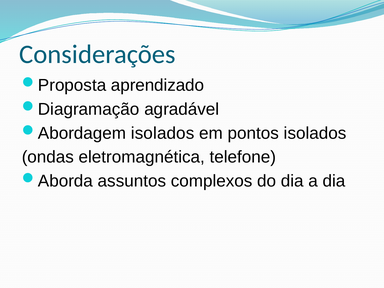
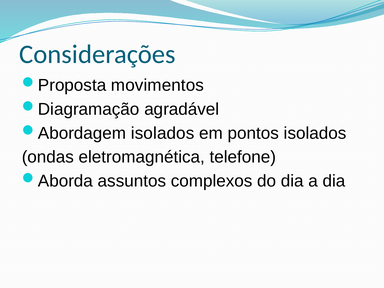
aprendizado: aprendizado -> movimentos (157, 85)
